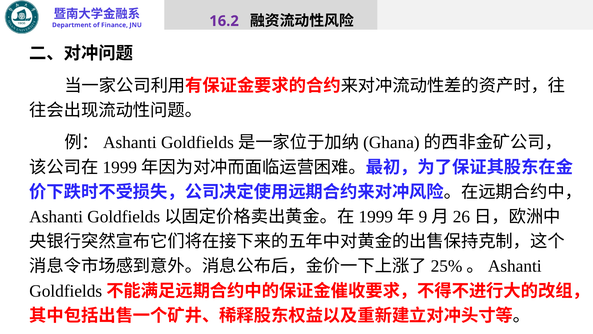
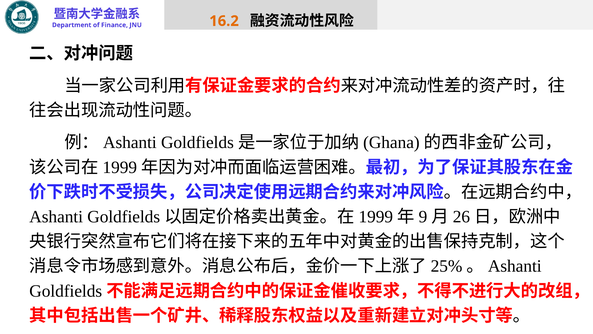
16.2 colour: purple -> orange (224, 21)
